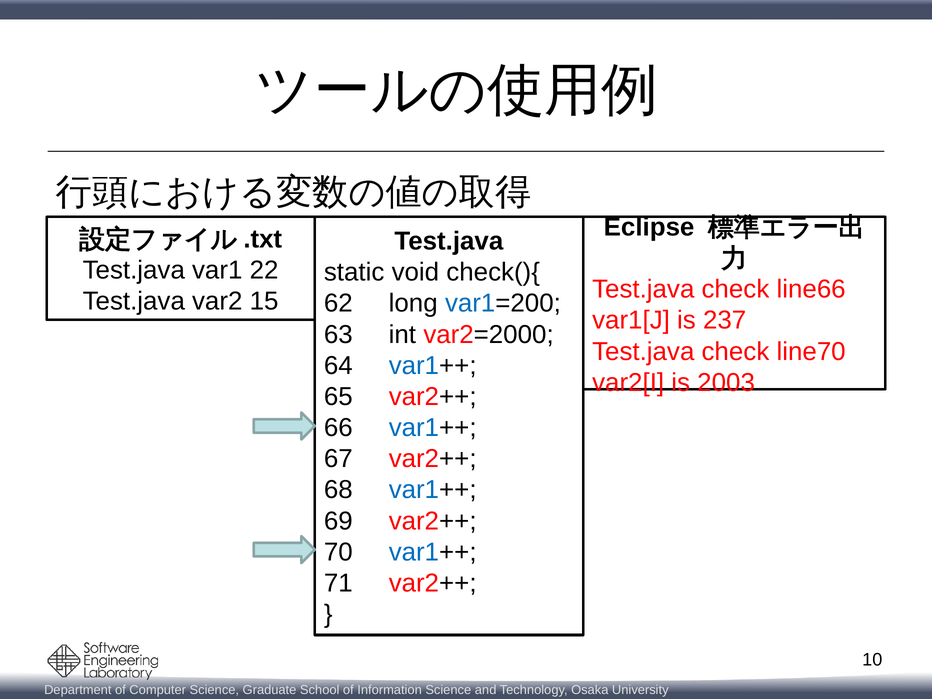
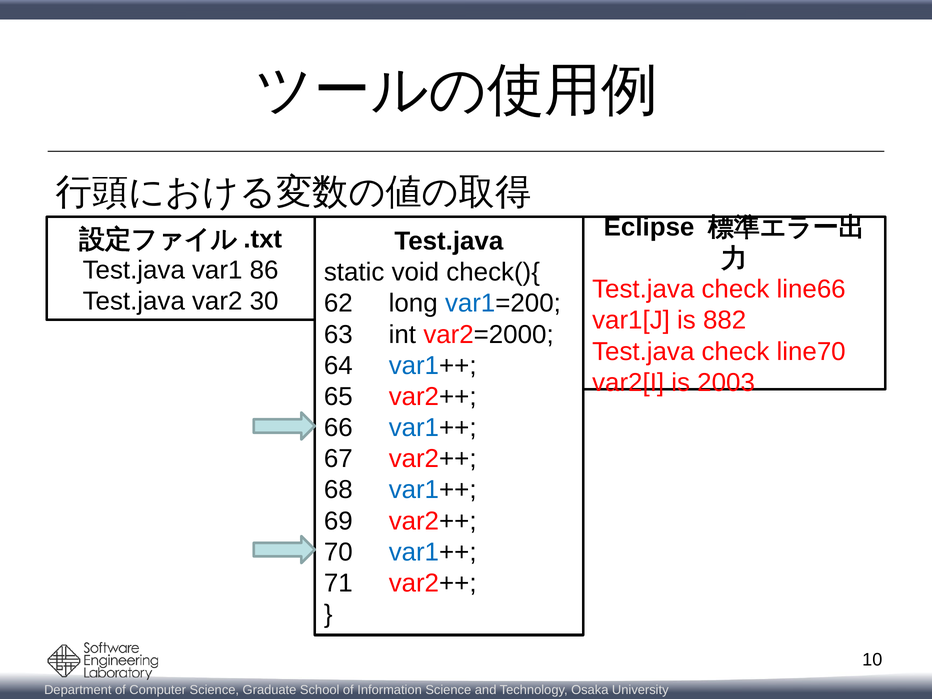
22: 22 -> 86 (264, 270)
15: 15 -> 30 (264, 301)
237: 237 -> 882 (725, 320)
